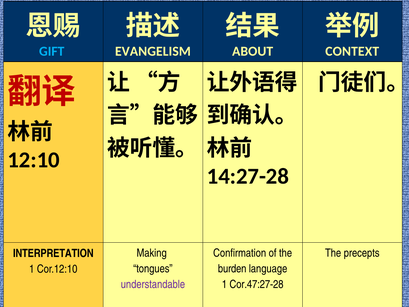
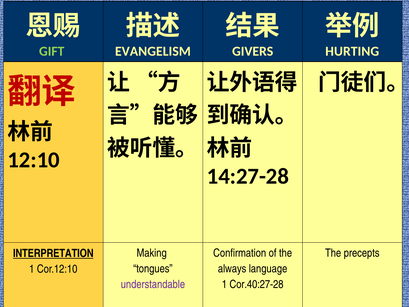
GIFT colour: light blue -> light green (52, 51)
ABOUT: ABOUT -> GIVERS (253, 51)
CONTEXT: CONTEXT -> HURTING (352, 51)
INTERPRETATION underline: none -> present (53, 253)
burden: burden -> always (232, 269)
Cor.47:27-28: Cor.47:27-28 -> Cor.40:27-28 (257, 284)
